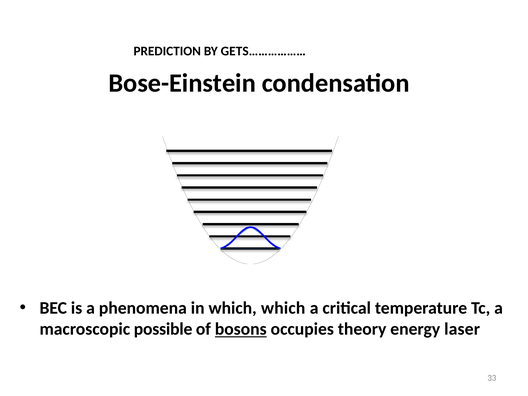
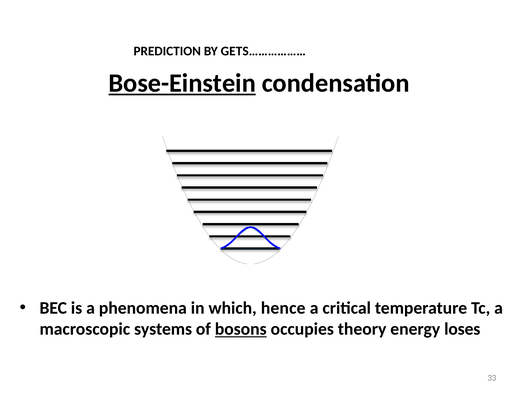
Bose-Einstein underline: none -> present (182, 83)
which which: which -> hence (283, 308)
possible: possible -> systems (163, 329)
laser: laser -> loses (462, 329)
